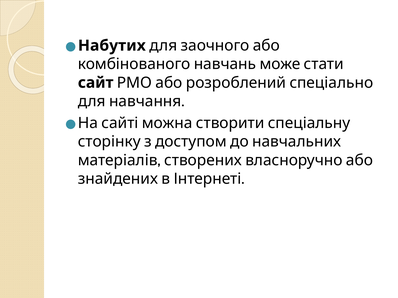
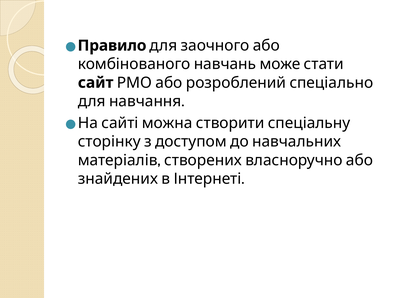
Набутих: Набутих -> Правило (112, 46)
